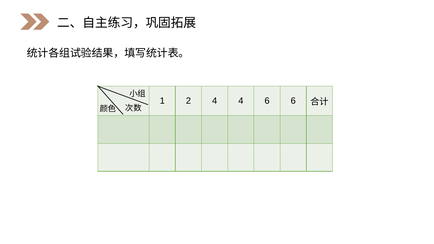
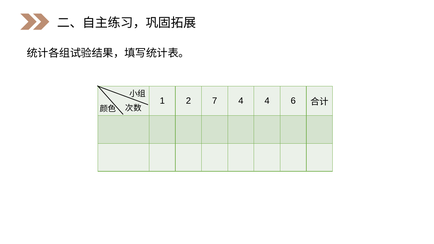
2 4: 4 -> 7 (215, 101)
4 6: 6 -> 4 (267, 101)
